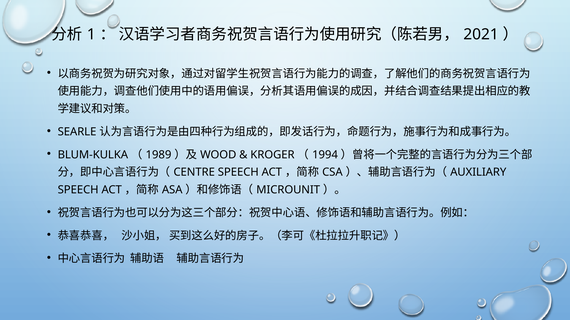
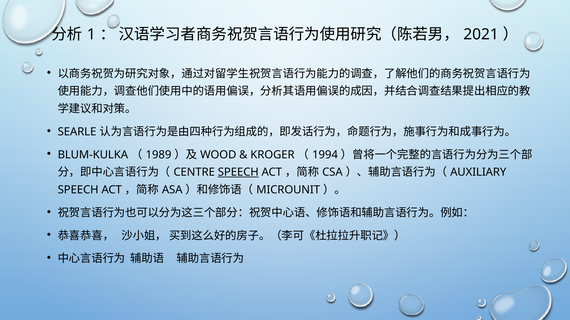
SPEECH underline: none -> present (238, 173)
